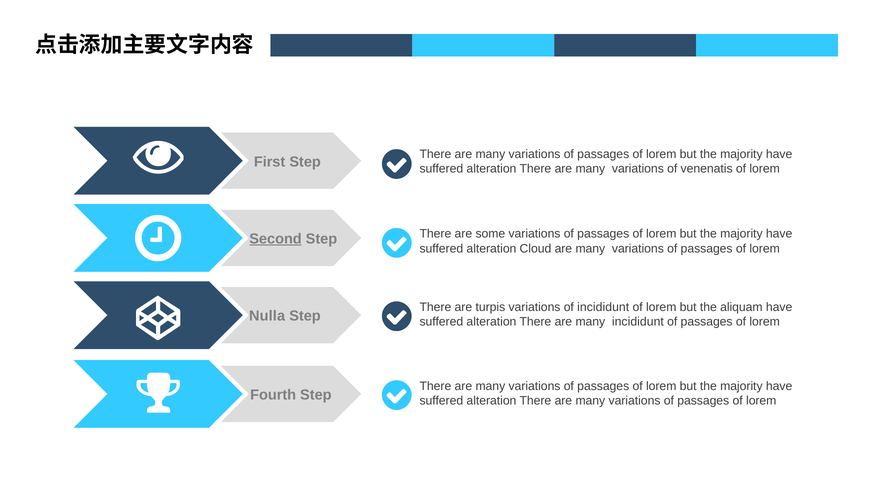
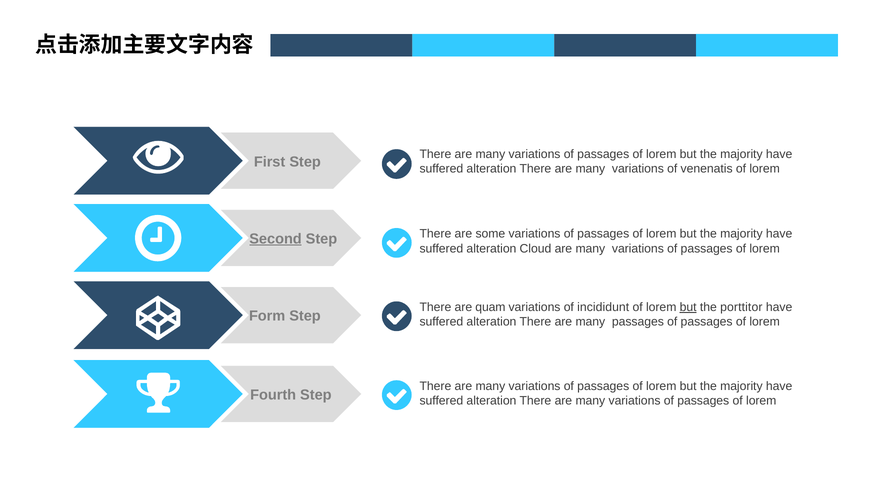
turpis: turpis -> quam (490, 307)
but underline: none -> present (688, 307)
aliquam: aliquam -> porttitor (741, 307)
Nulla: Nulla -> Form (267, 316)
many incididunt: incididunt -> passages (638, 322)
